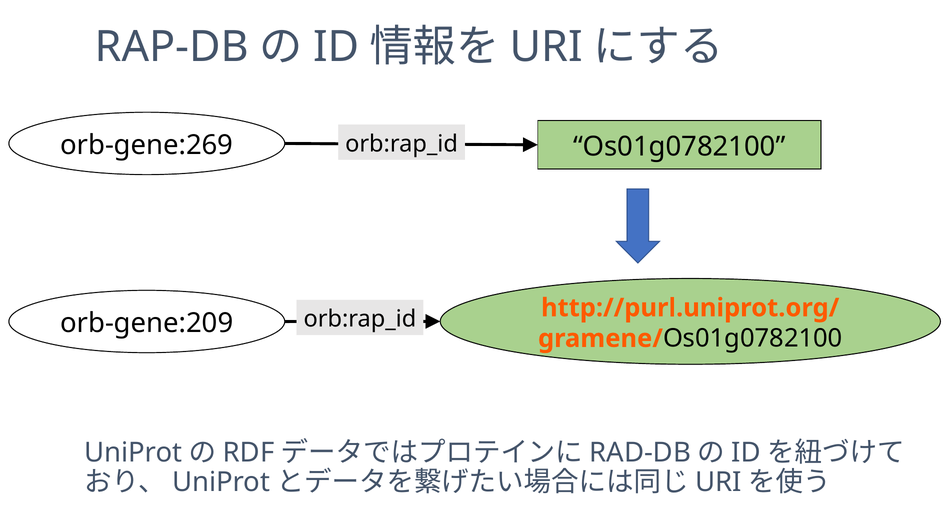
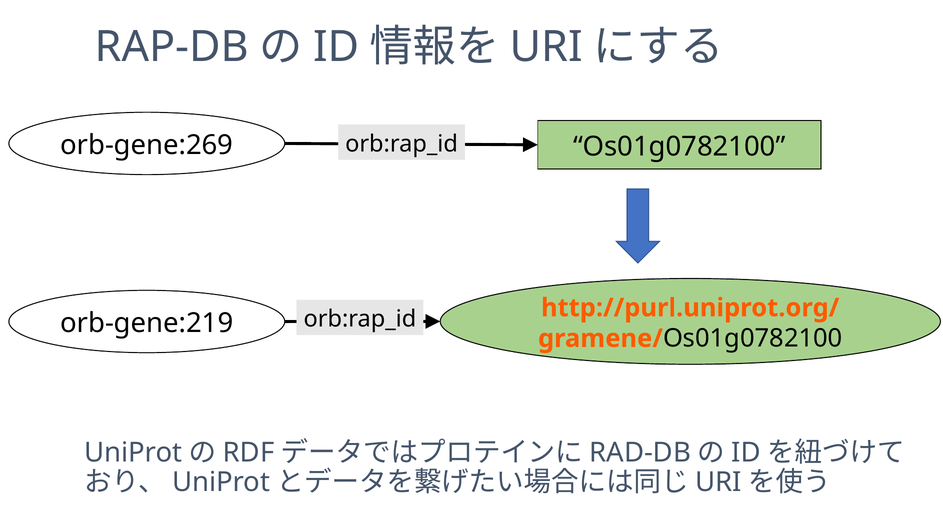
orb-gene:209: orb-gene:209 -> orb-gene:219 (147, 323)
